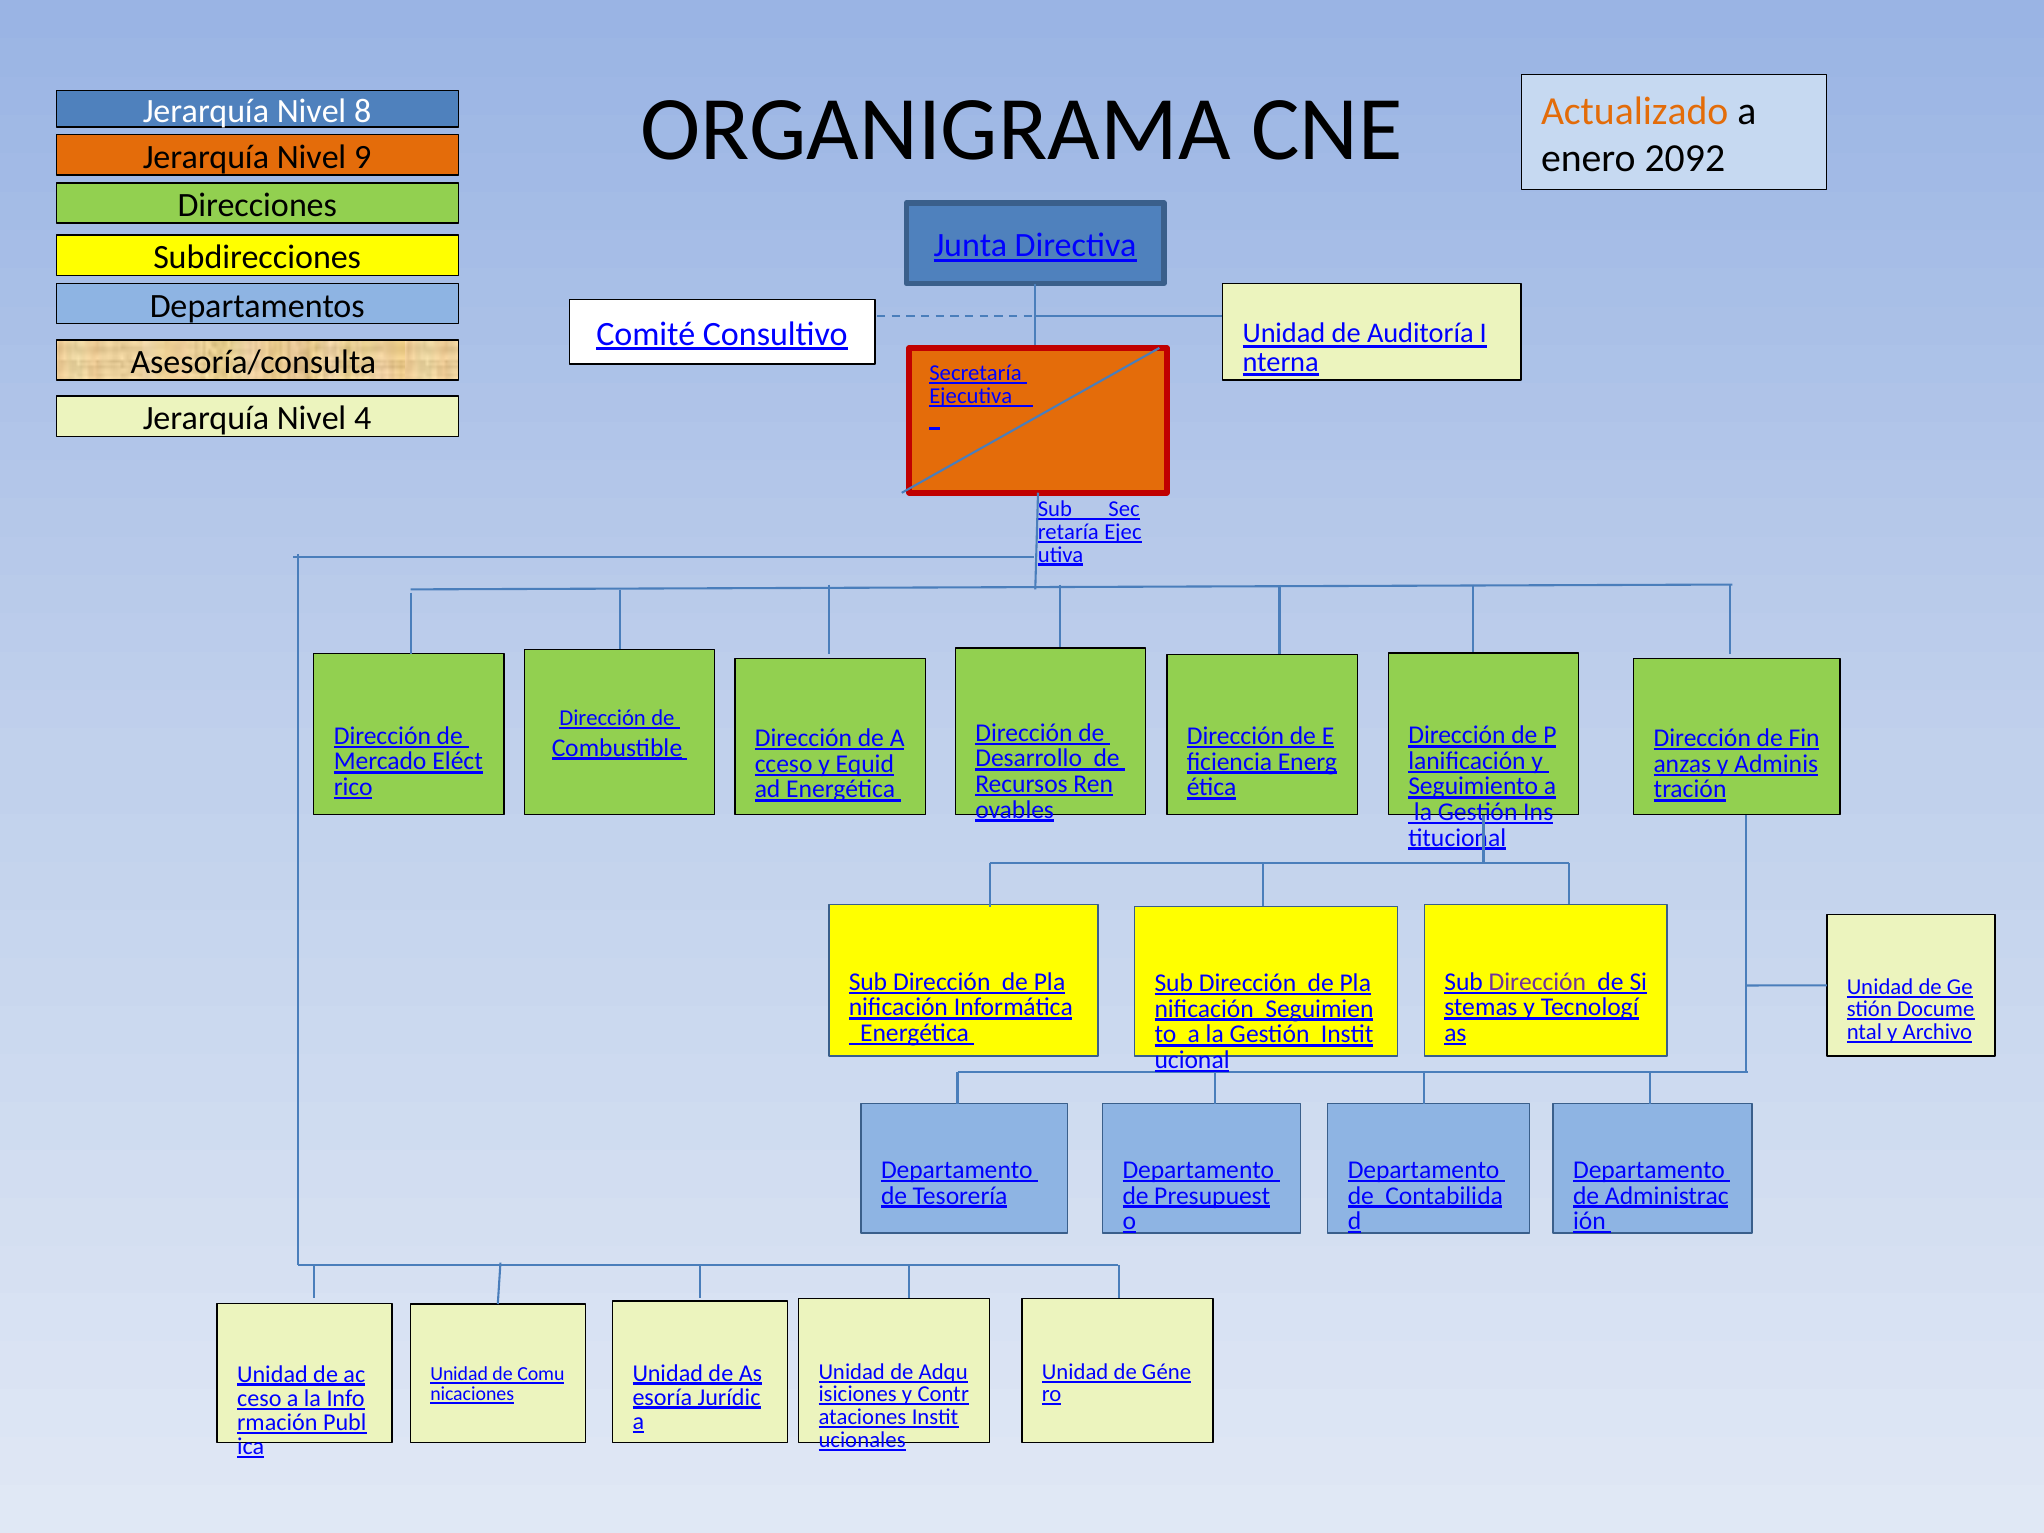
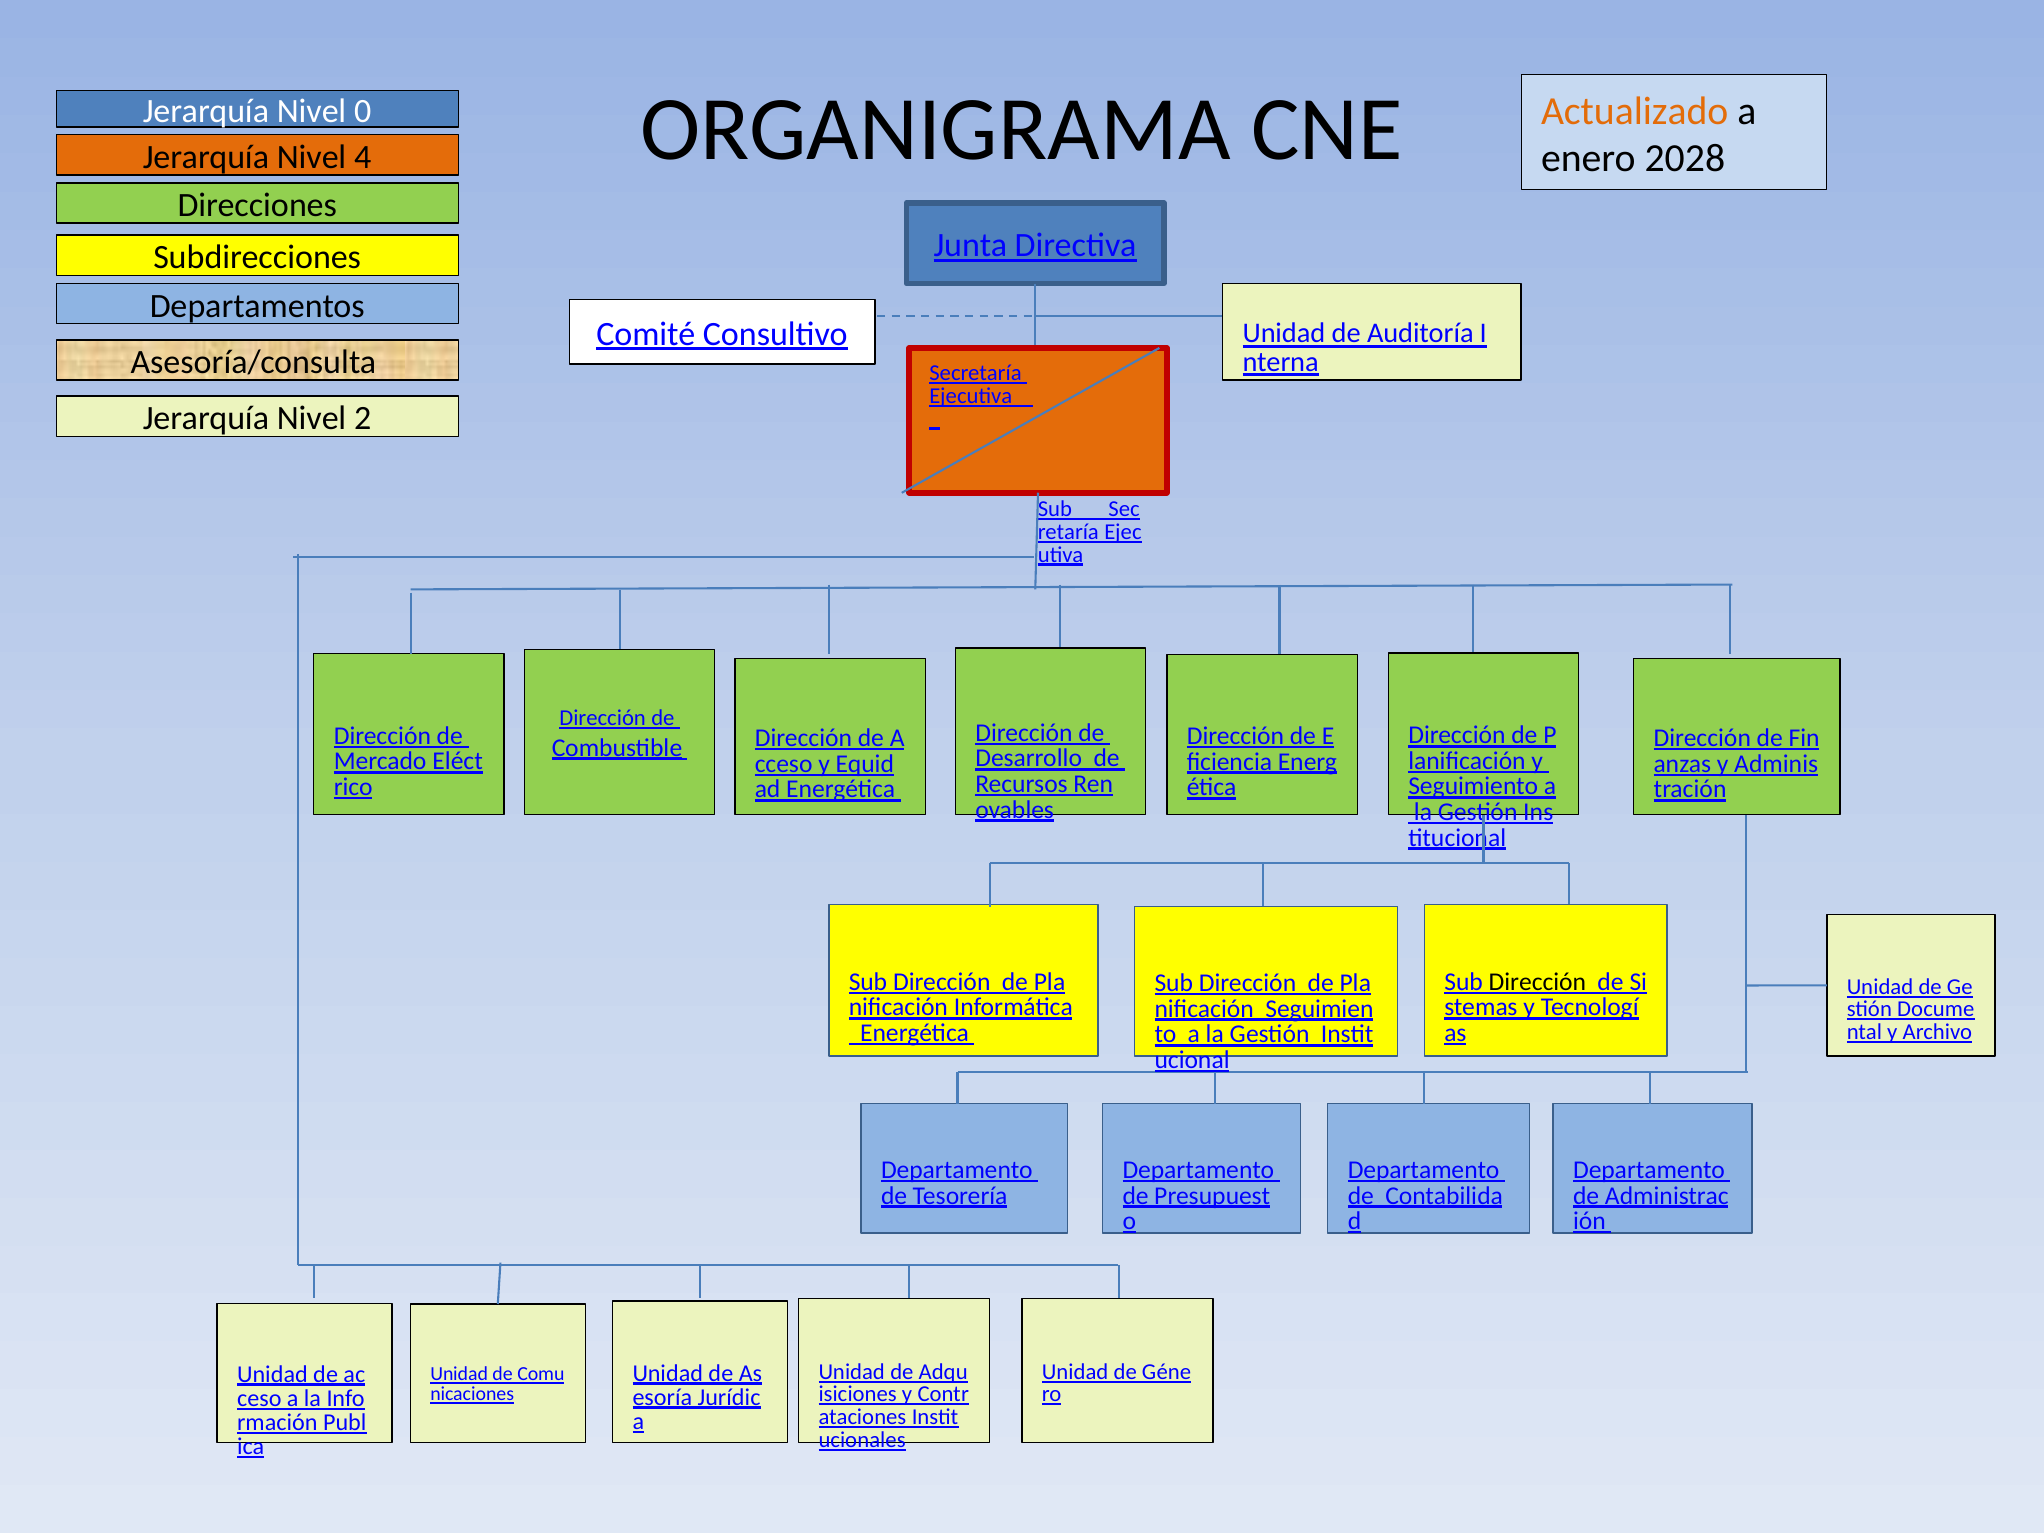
8: 8 -> 0 (363, 111)
2092: 2092 -> 2028 (1685, 159)
9: 9 -> 4 (363, 157)
4: 4 -> 2 (363, 419)
Dirección colour: purple -> black (1537, 982)
